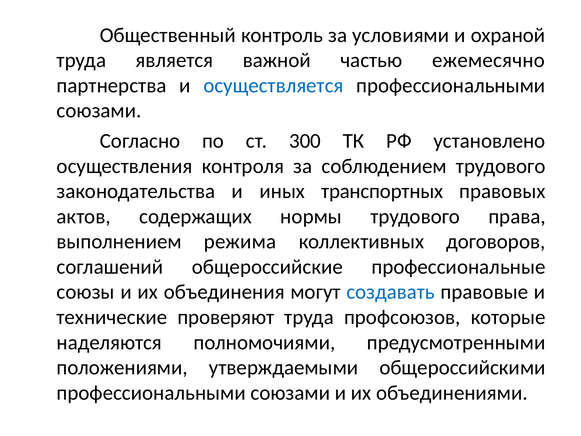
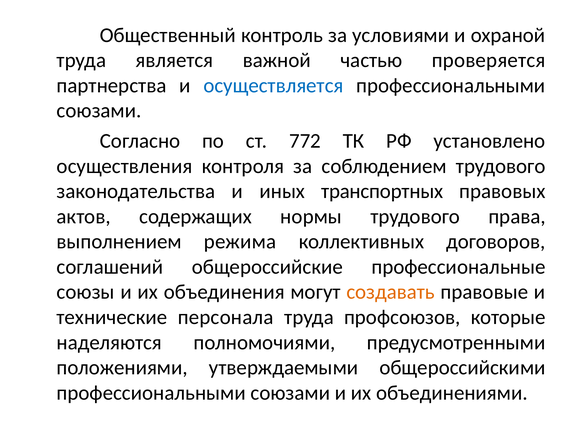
ежемесячно: ежемесячно -> проверяется (489, 60)
300: 300 -> 772 (305, 141)
создавать colour: blue -> orange (391, 292)
проверяют: проверяют -> персонала (226, 317)
